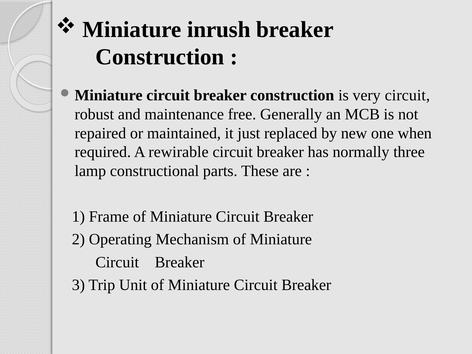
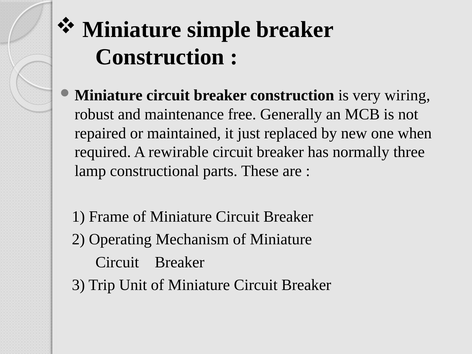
inrush: inrush -> simple (219, 29)
very circuit: circuit -> wiring (407, 95)
